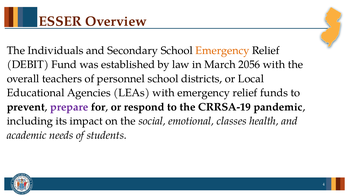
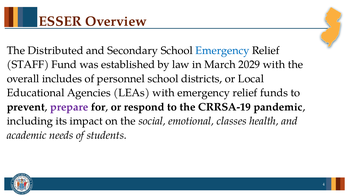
Individuals: Individuals -> Distributed (56, 51)
Emergency colour: orange -> blue (222, 51)
DEBIT: DEBIT -> STAFF (28, 65)
2056: 2056 -> 2029 (249, 65)
teachers: teachers -> includes (62, 79)
